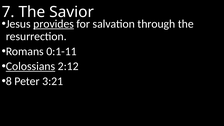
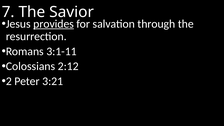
0:1-11: 0:1-11 -> 3:1-11 (61, 51)
Colossians underline: present -> none (31, 66)
8: 8 -> 2 (9, 81)
